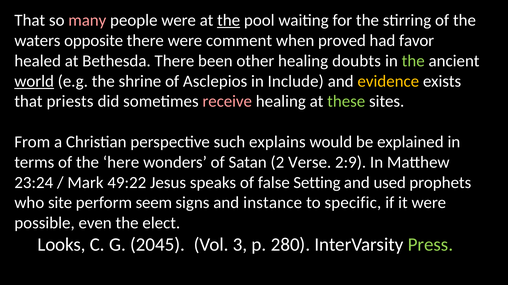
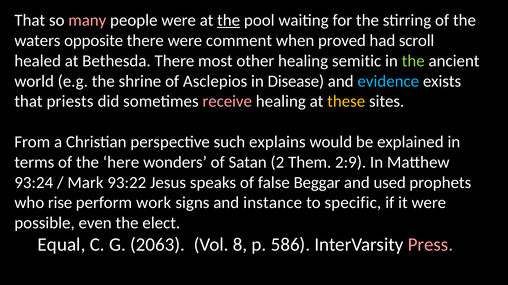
favor: favor -> scroll (417, 41)
been: been -> most (215, 61)
doubts: doubts -> semitic (357, 61)
world underline: present -> none (34, 81)
Include: Include -> Disease (296, 81)
evidence colour: yellow -> light blue (388, 81)
these colour: light green -> yellow (346, 102)
Verse: Verse -> Them (310, 163)
23:24: 23:24 -> 93:24 (34, 183)
49:22: 49:22 -> 93:22 (127, 183)
Setting: Setting -> Beggar (317, 183)
site: site -> rise (60, 203)
seem: seem -> work (154, 203)
Looks: Looks -> Equal (62, 245)
2045: 2045 -> 2063 (158, 245)
3: 3 -> 8 (240, 245)
280: 280 -> 586 (290, 245)
Press colour: light green -> pink (430, 245)
